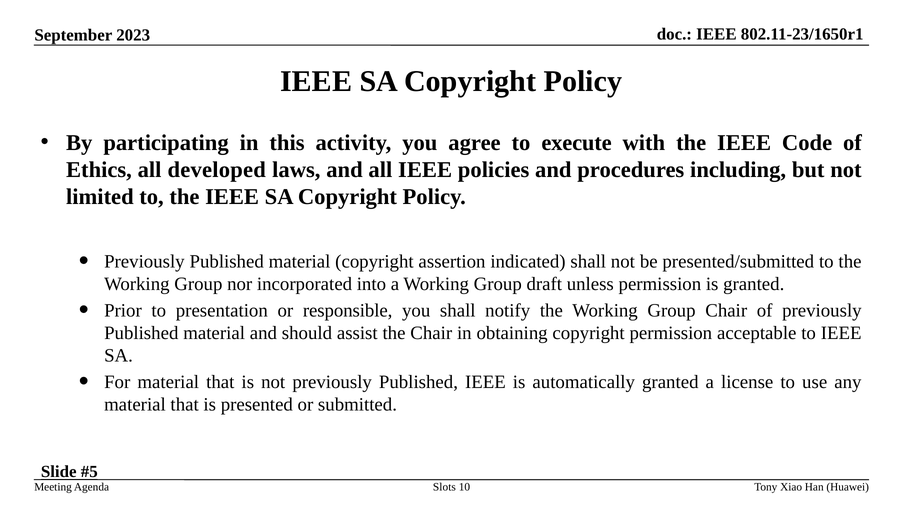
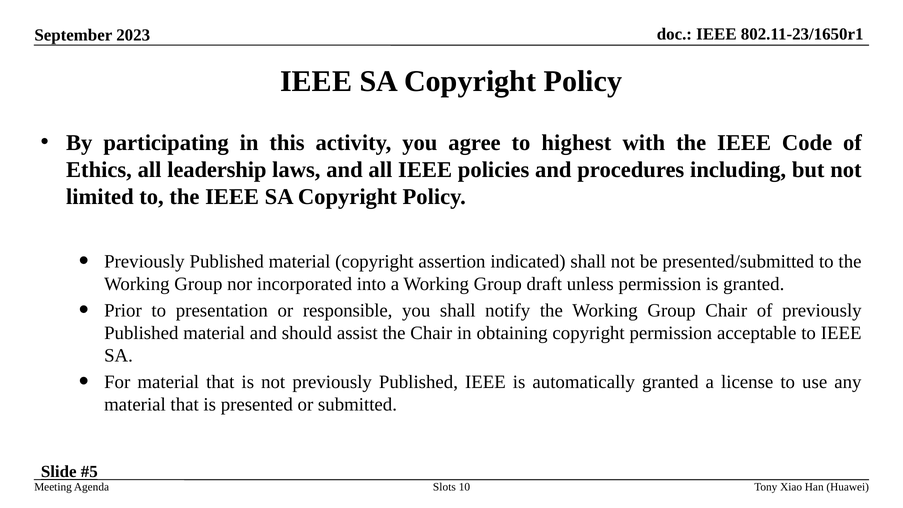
execute: execute -> highest (576, 143)
developed: developed -> leadership (217, 170)
